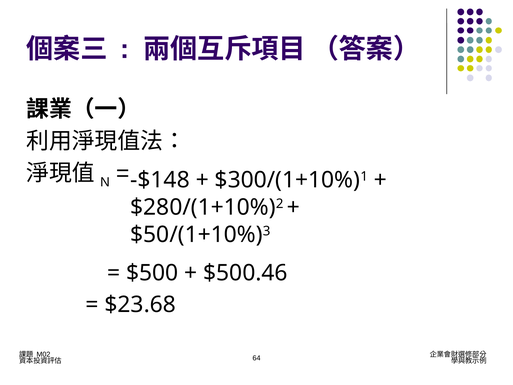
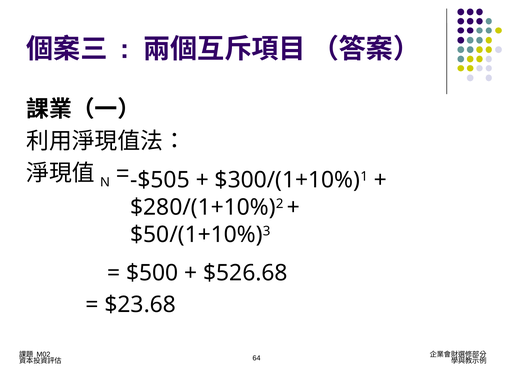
-$148: -$148 -> -$505 (160, 180)
$500.46: $500.46 -> $526.68 (245, 273)
